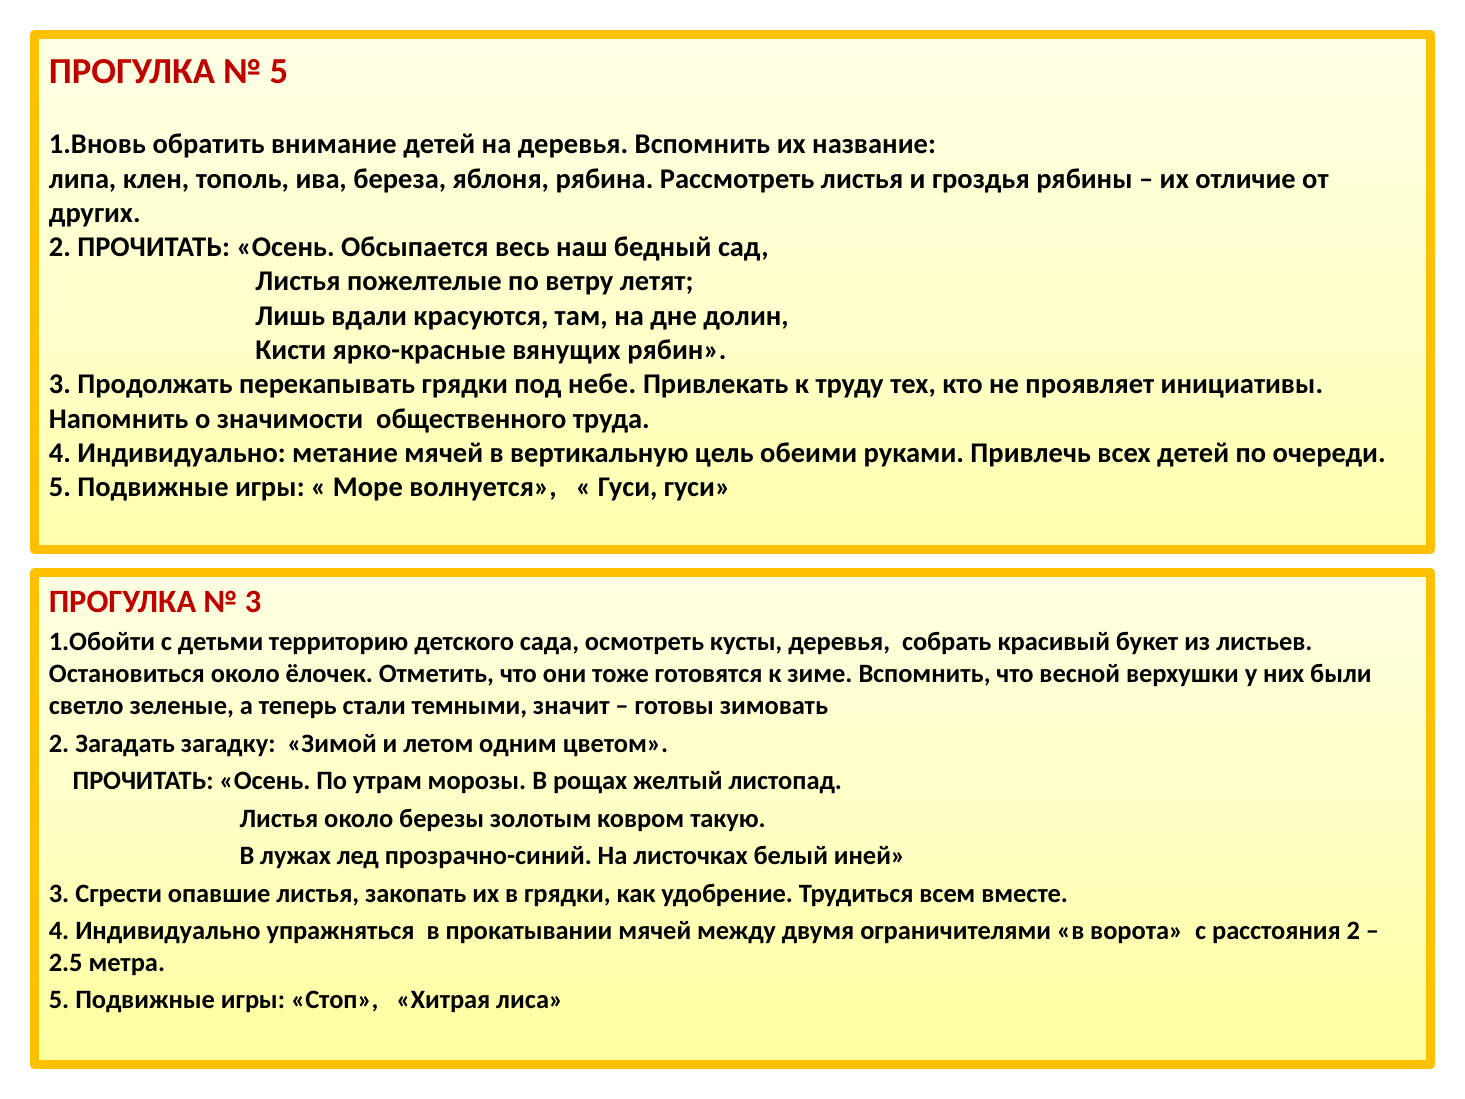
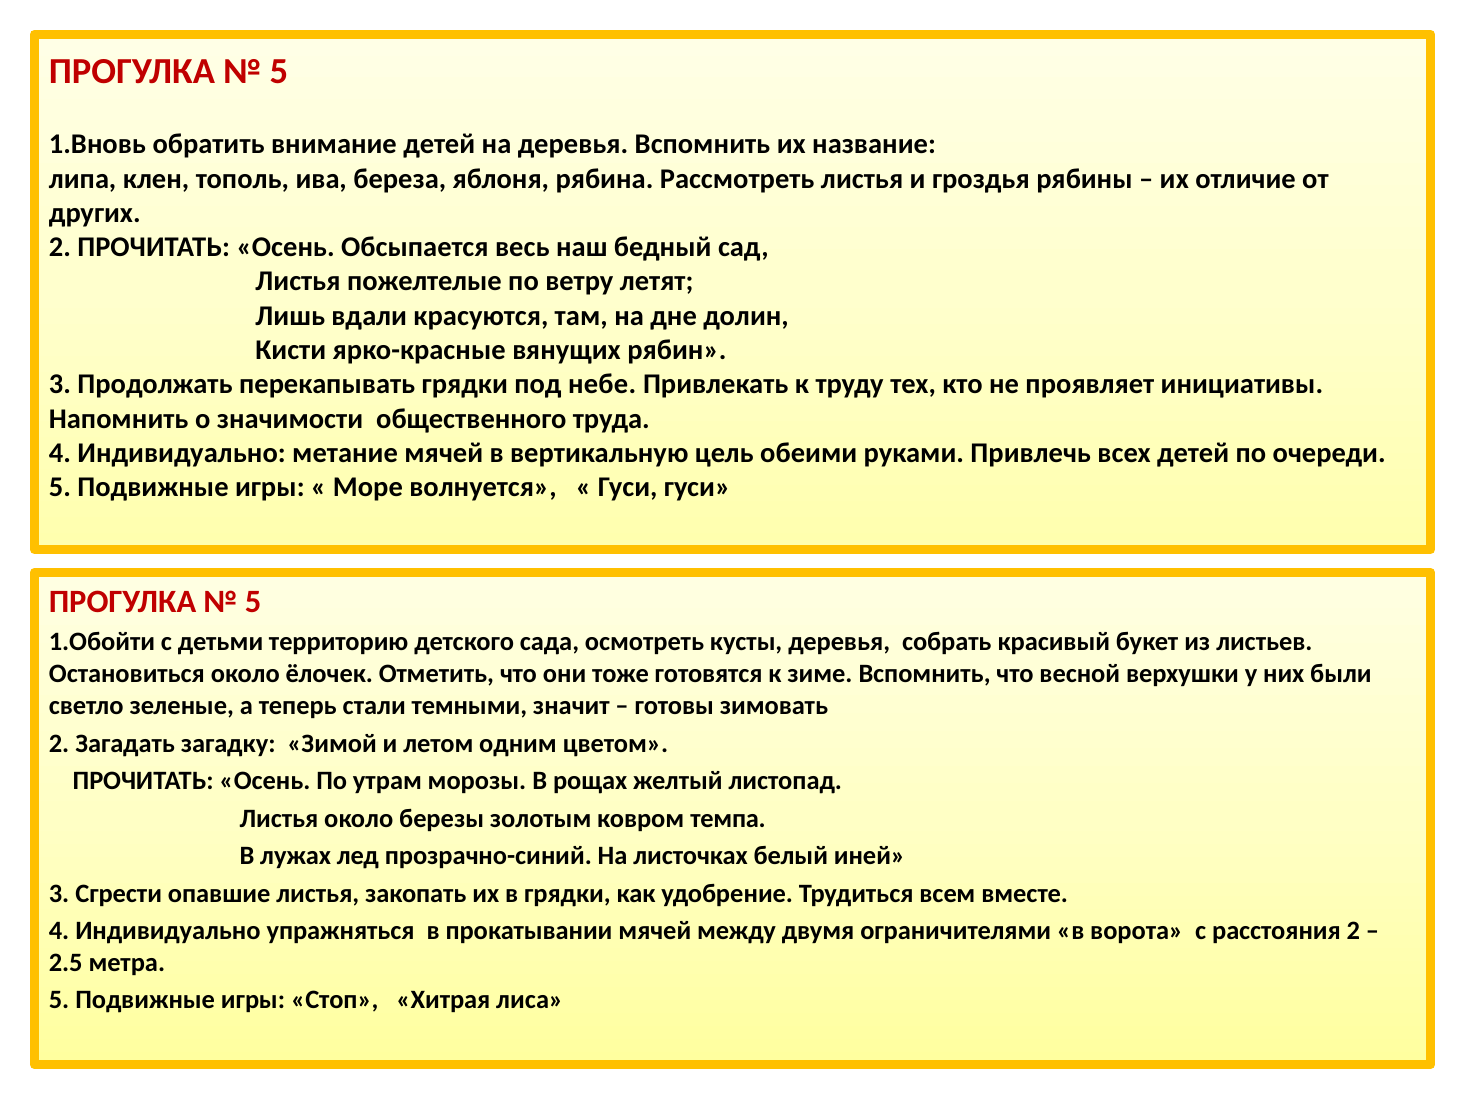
3: 3 -> 5 (253, 601)
такую: такую -> темпа (728, 818)
